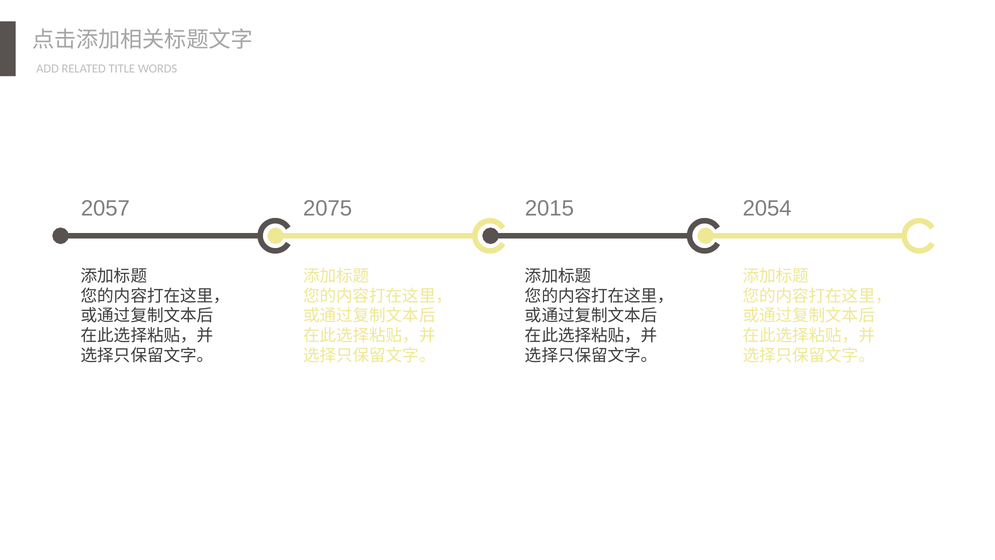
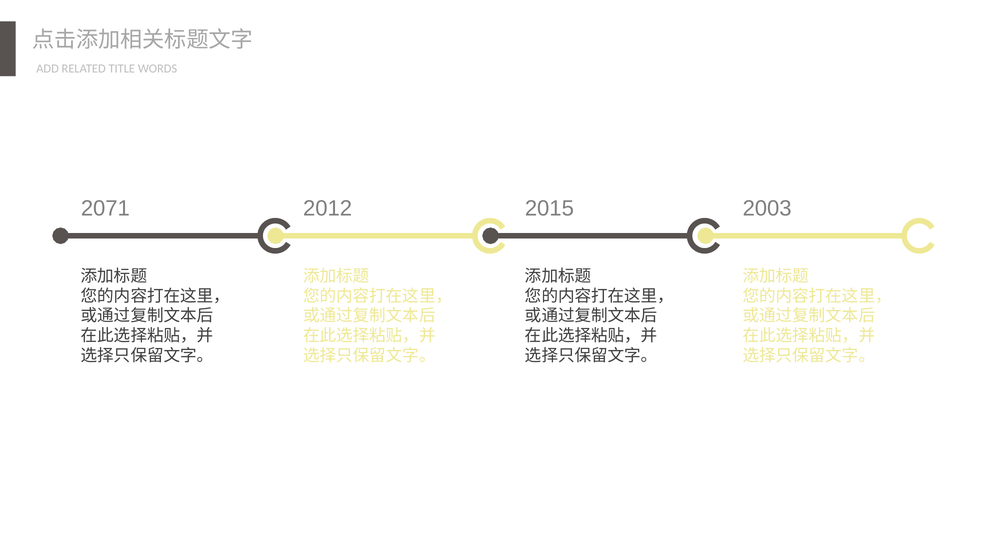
2057: 2057 -> 2071 (105, 208)
2054: 2054 -> 2003 (767, 208)
2075: 2075 -> 2012 (328, 208)
